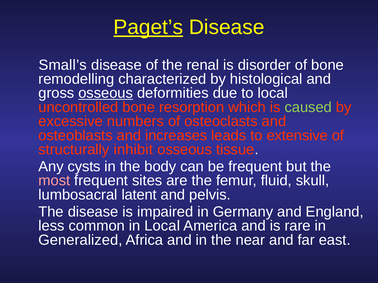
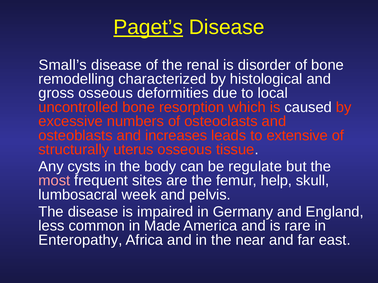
osseous underline: present -> none (106, 93)
caused colour: light green -> white (308, 107)
inhibit: inhibit -> uterus (133, 150)
be frequent: frequent -> regulate (255, 167)
fluid: fluid -> help (276, 181)
latent: latent -> week (139, 195)
in Local: Local -> Made (162, 226)
Generalized: Generalized -> Enteropathy (80, 240)
